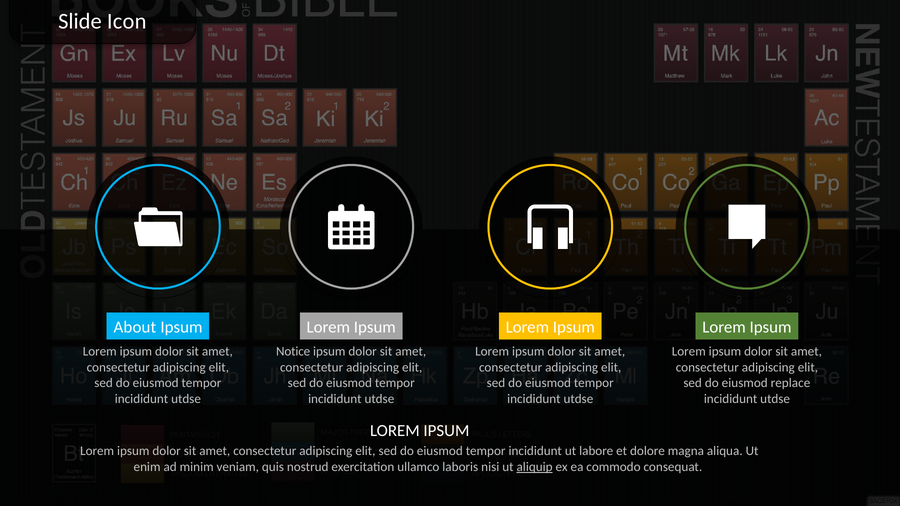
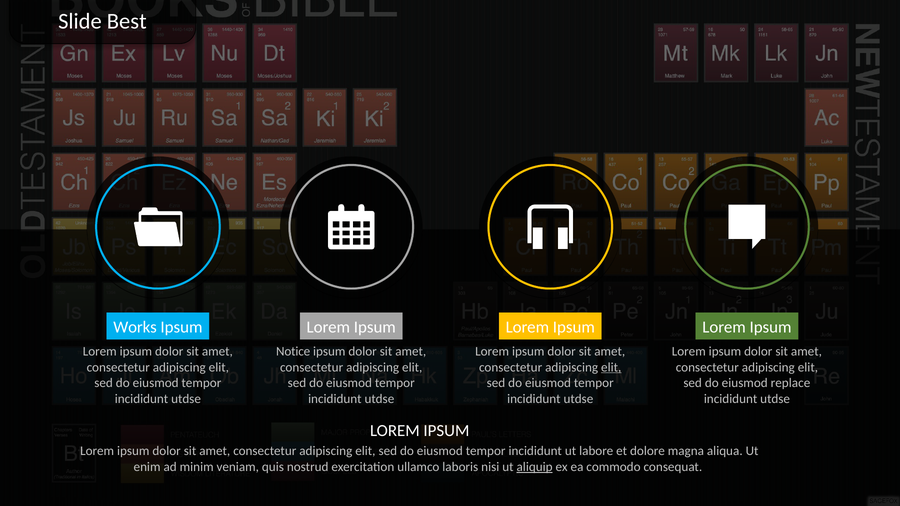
Icon: Icon -> Best (127, 21)
About: About -> Works (135, 327)
elit underline: none -> present (611, 367)
